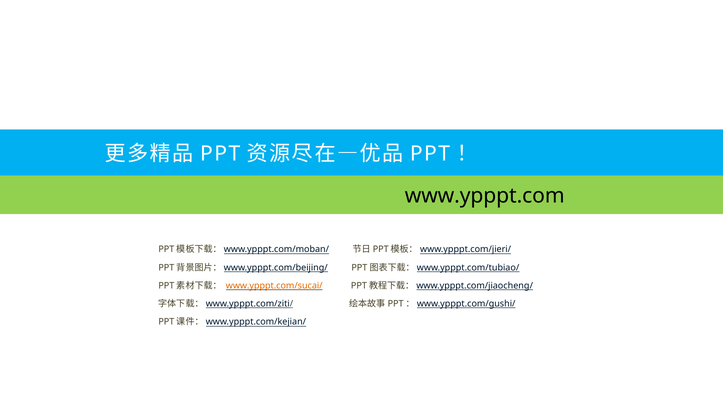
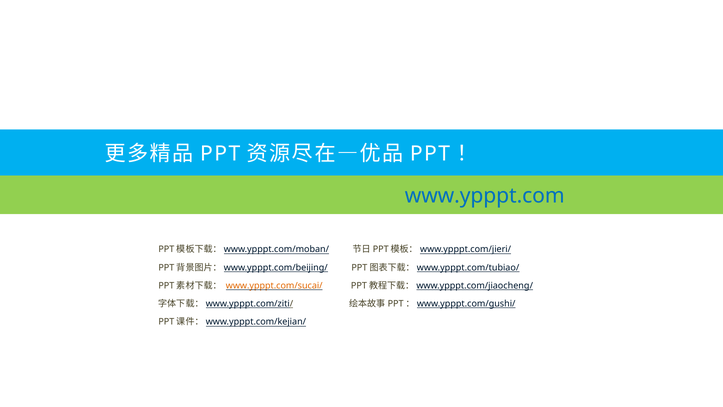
www.ypppt.com colour: black -> blue (485, 196)
